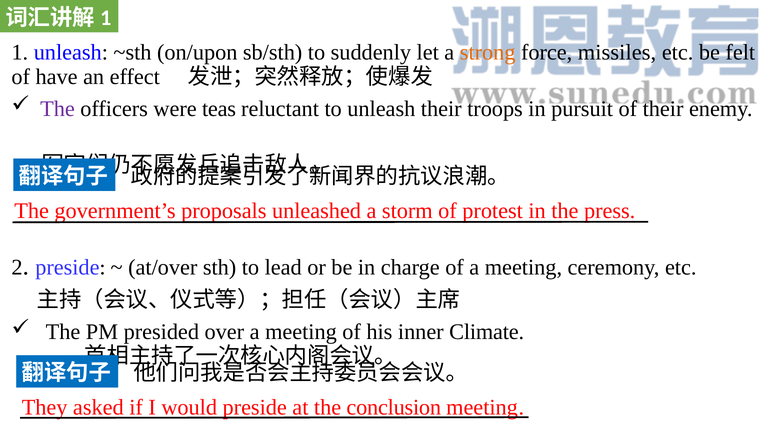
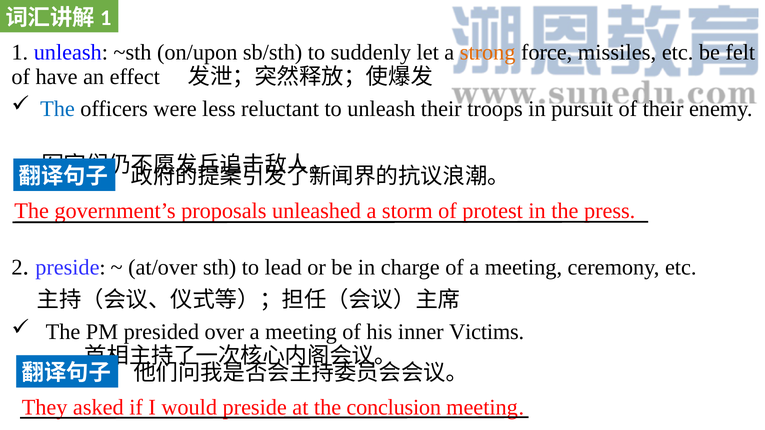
The colour: purple -> blue (57, 109)
teas: teas -> less (219, 109)
Climate: Climate -> Victims (487, 332)
